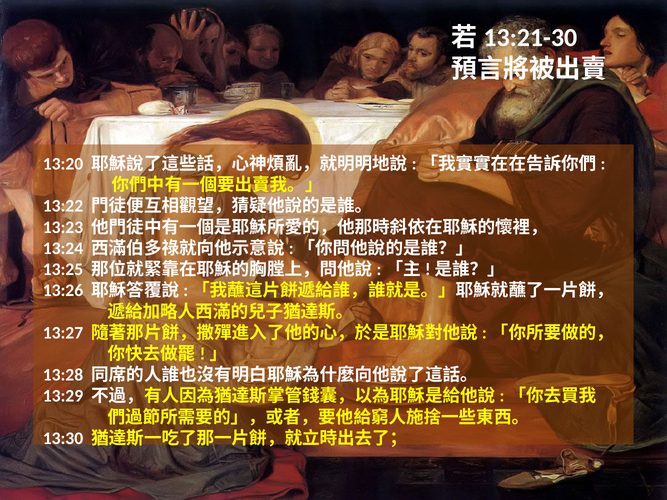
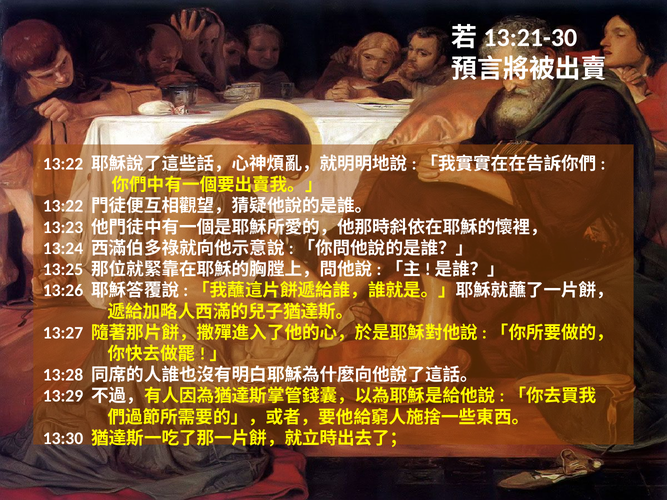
13:20: 13:20 -> 13:22 (63, 164)
